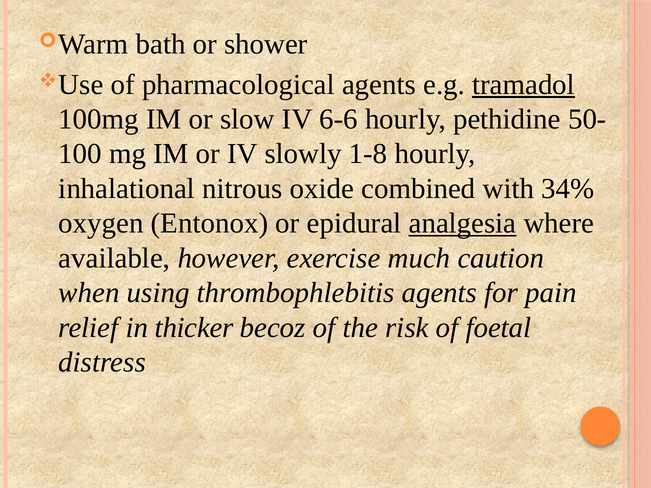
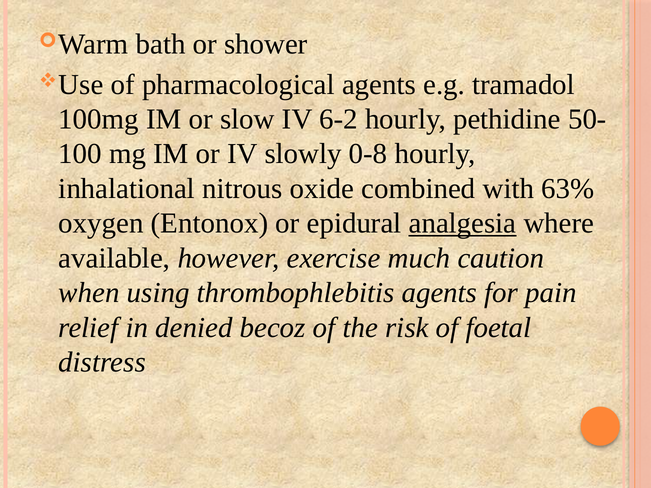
tramadol underline: present -> none (524, 85)
6-6: 6-6 -> 6-2 (338, 119)
1-8: 1-8 -> 0-8 (368, 154)
34%: 34% -> 63% (568, 189)
thicker: thicker -> denied (194, 328)
